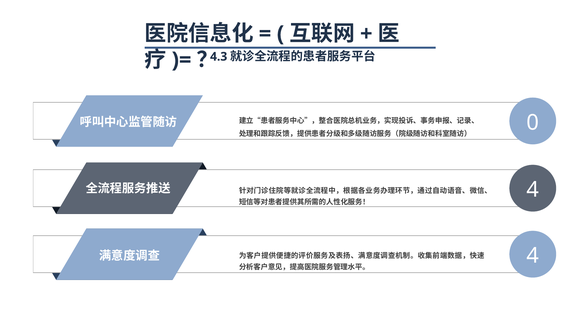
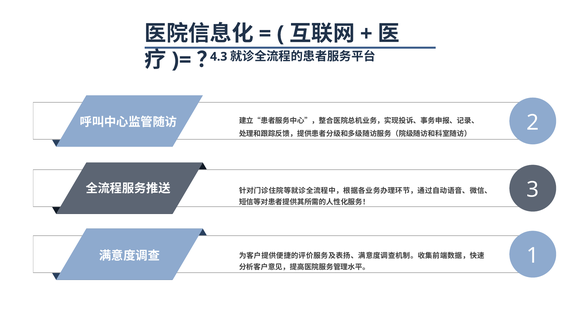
0: 0 -> 2 (533, 122)
4: 4 -> 3 (533, 190)
4: 4 -> 1 (533, 256)
